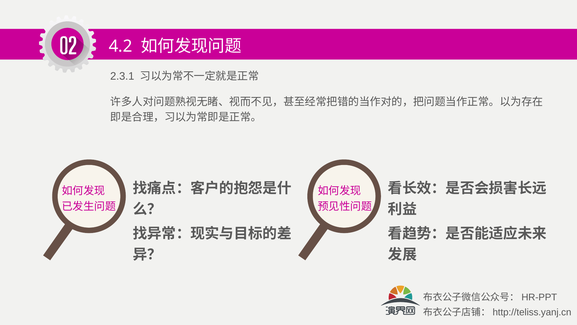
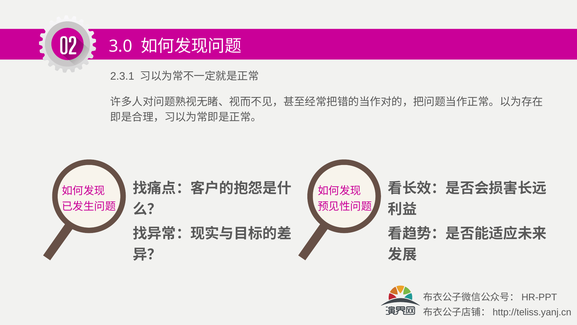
4.2: 4.2 -> 3.0 (121, 46)
